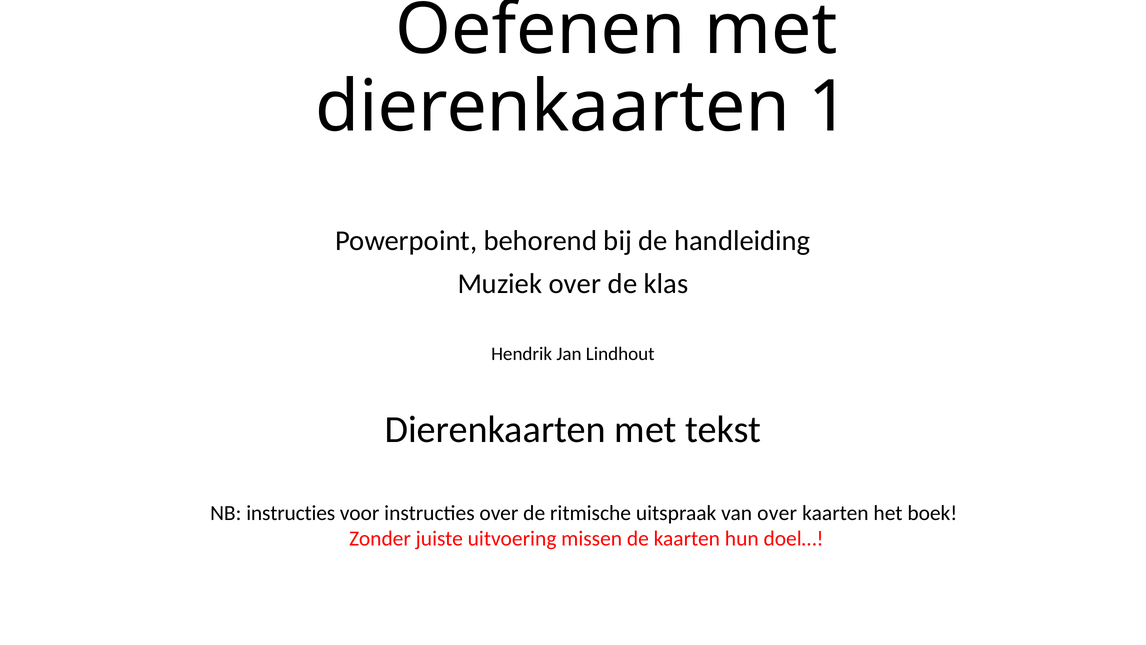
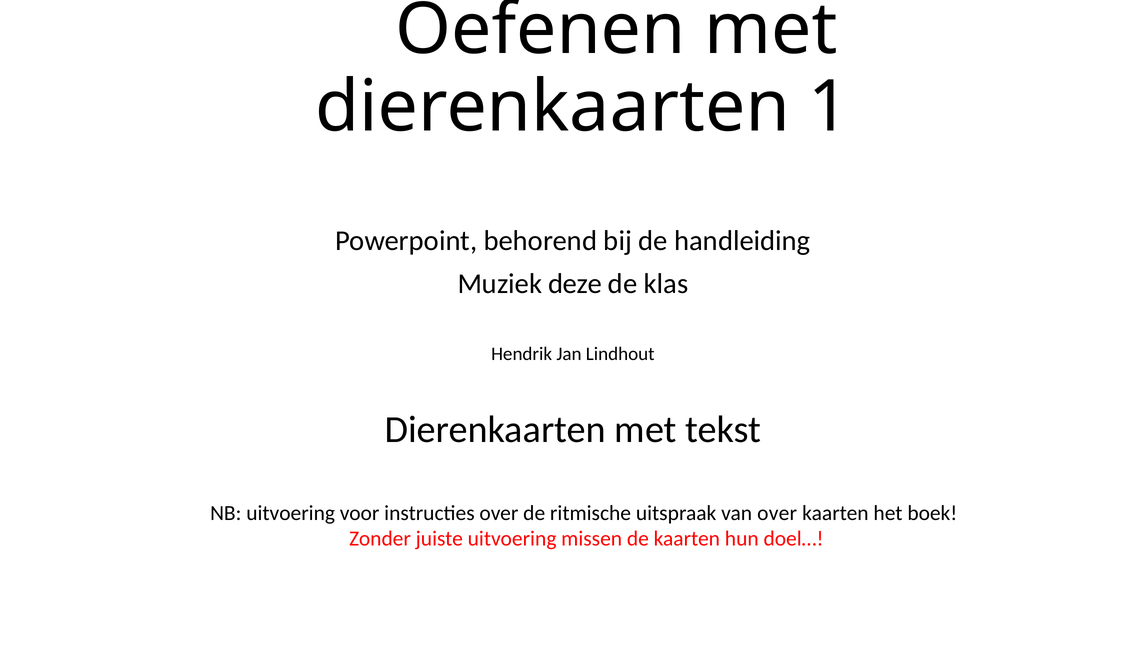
Muziek over: over -> deze (575, 284)
NB instructies: instructies -> uitvoering (291, 513)
